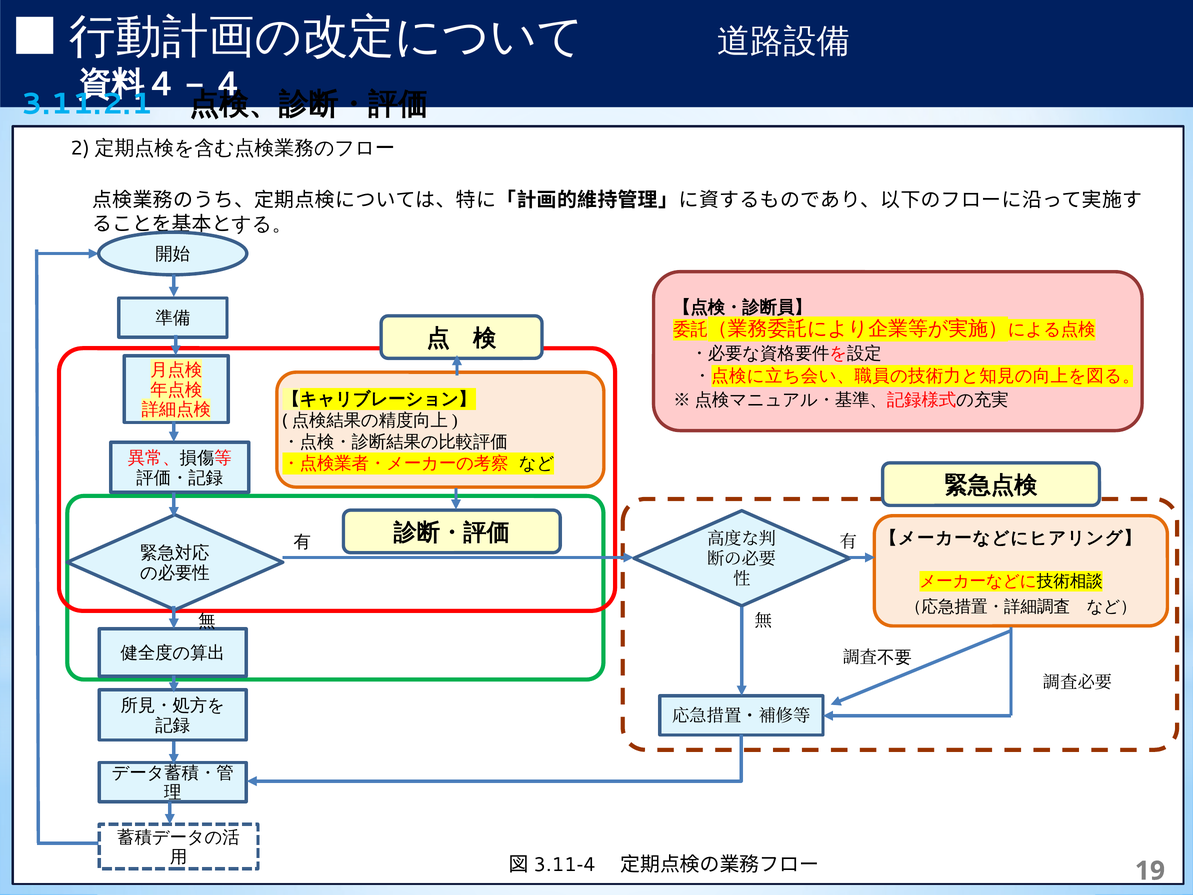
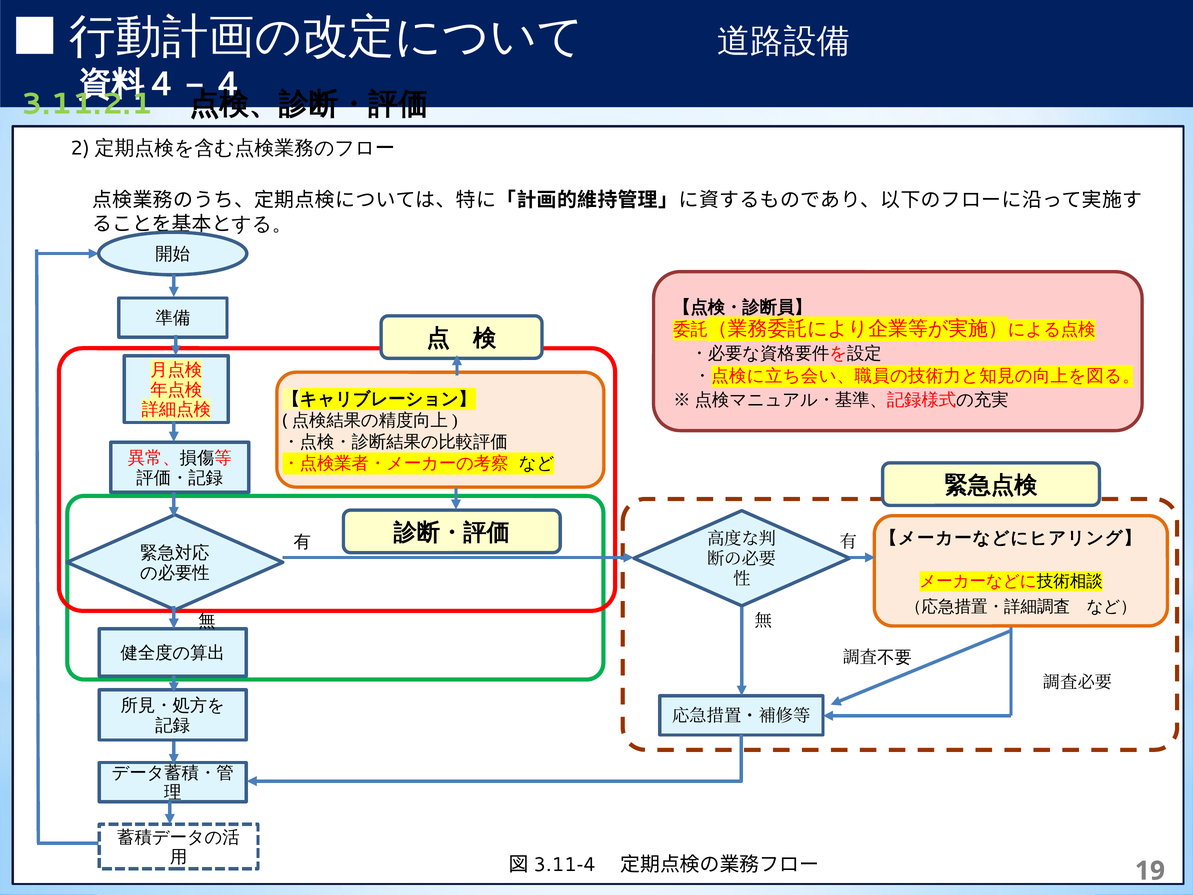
3.11.2.1 colour: light blue -> light green (87, 104)
